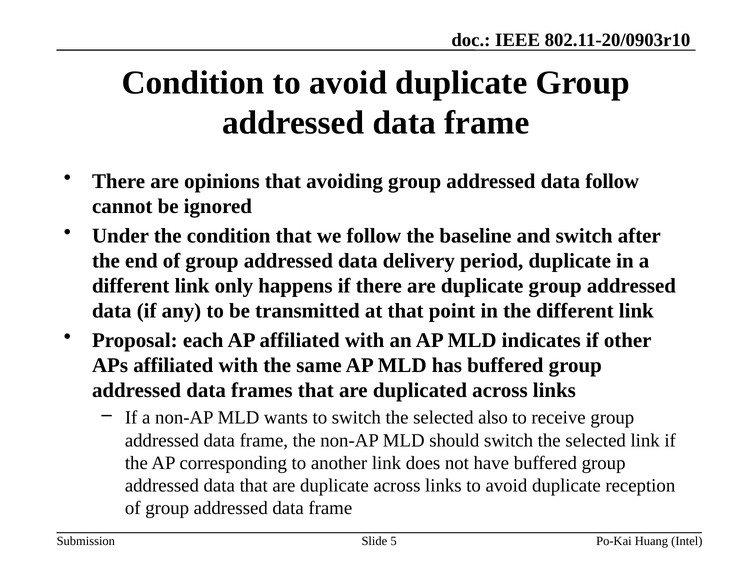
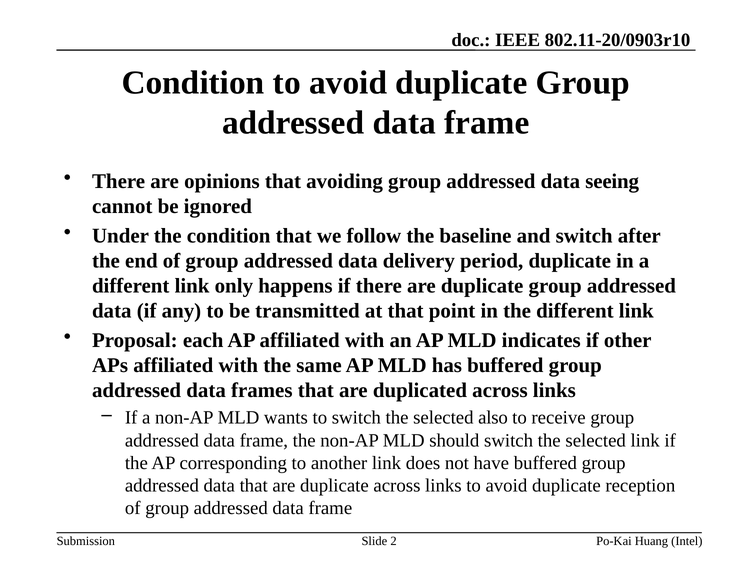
data follow: follow -> seeing (612, 181)
5: 5 -> 2 (394, 541)
